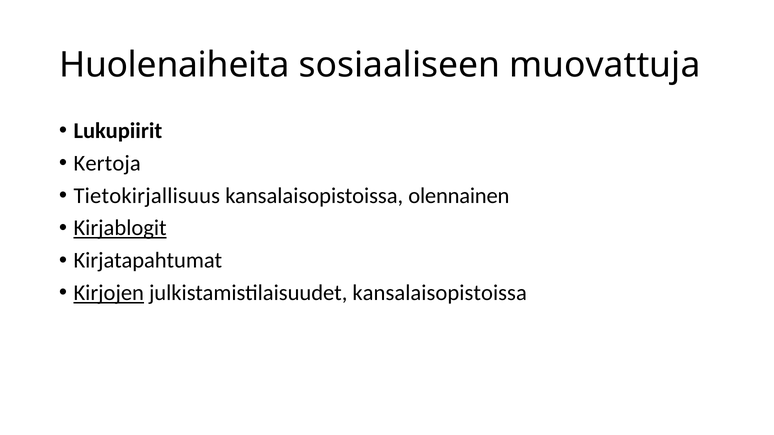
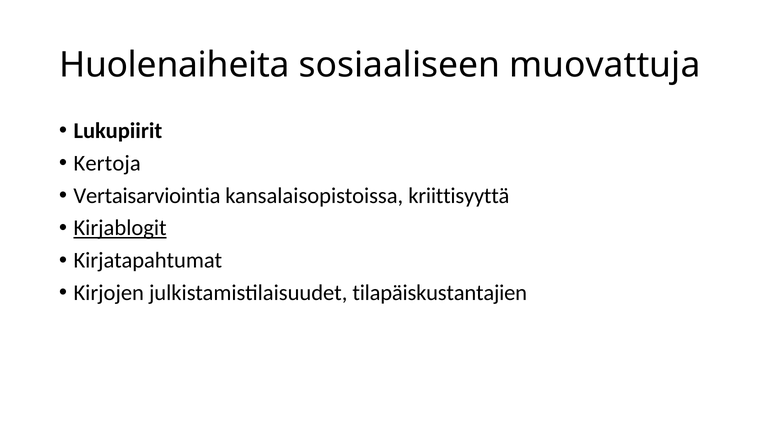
Tietokirjallisuus: Tietokirjallisuus -> Vertaisarviointia (147, 196)
olennainen: olennainen -> kriittisyyttä (459, 196)
Kirjojen underline: present -> none (109, 293)
julkistamistilaisuudet kansalaisopistoissa: kansalaisopistoissa -> tilapäiskustantajien (440, 293)
